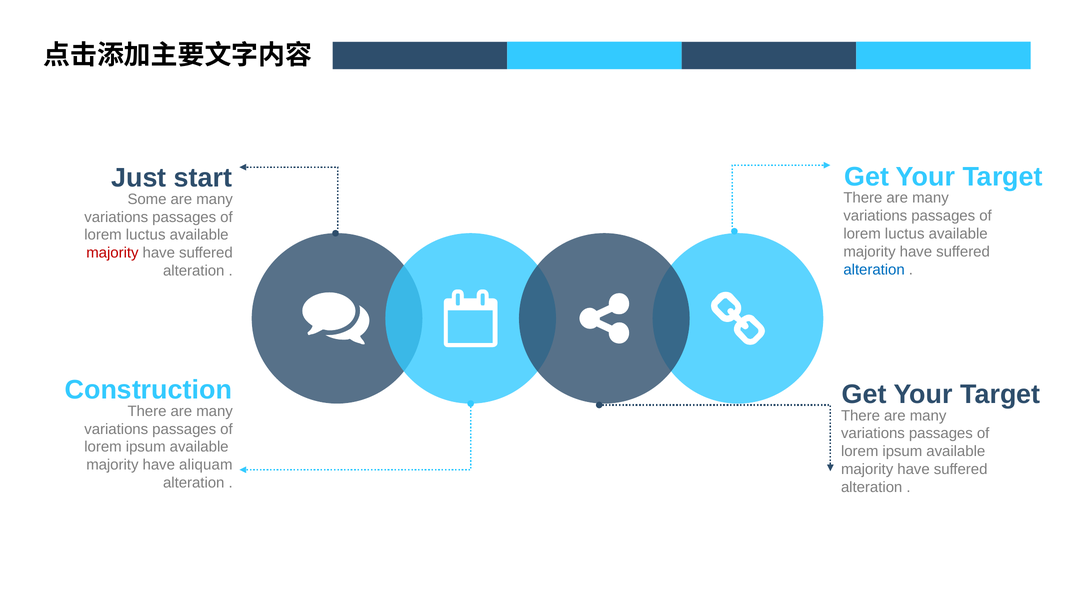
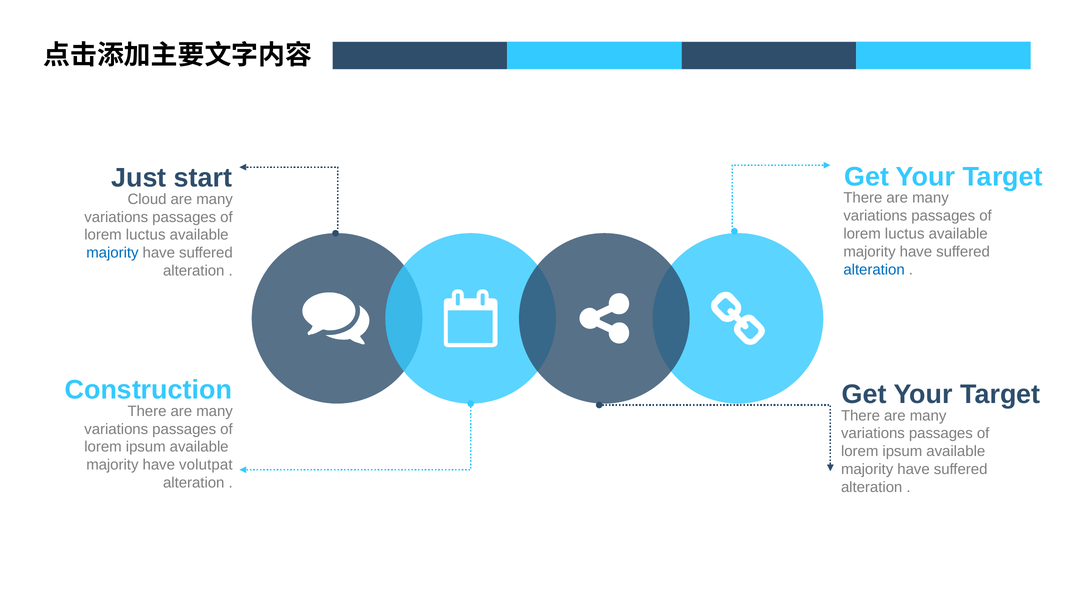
Some: Some -> Cloud (147, 199)
majority colour: red -> blue (112, 253)
aliquam: aliquam -> volutpat (206, 465)
